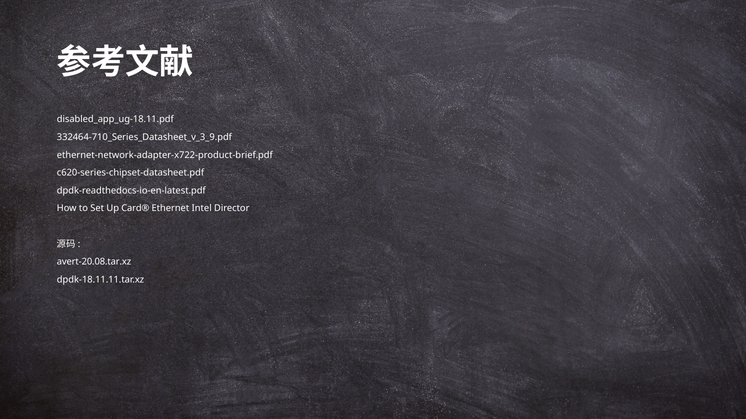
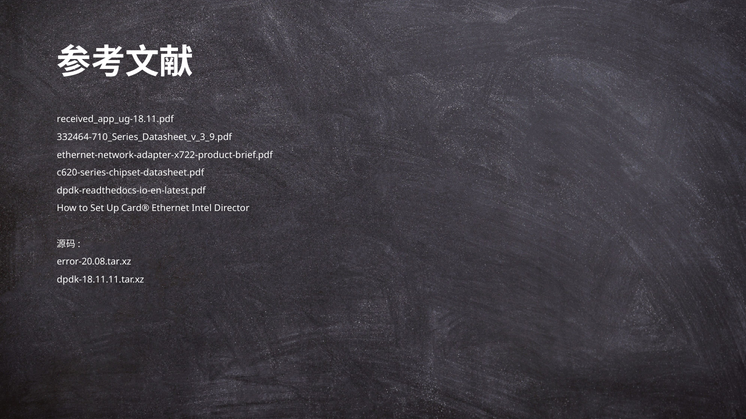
disabled_app_ug-18.11.pdf: disabled_app_ug-18.11.pdf -> received_app_ug-18.11.pdf (115, 119)
avert-20.08.tar.xz: avert-20.08.tar.xz -> error-20.08.tar.xz (94, 262)
